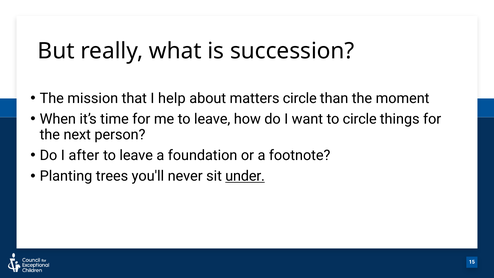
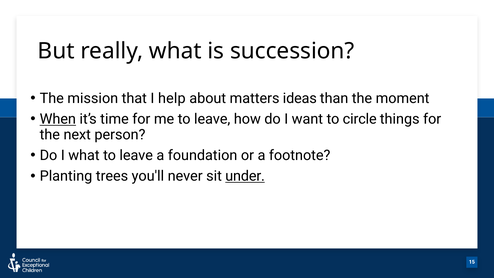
matters circle: circle -> ideas (300, 98)
When underline: none -> present (58, 119)
I after: after -> what (84, 155)
